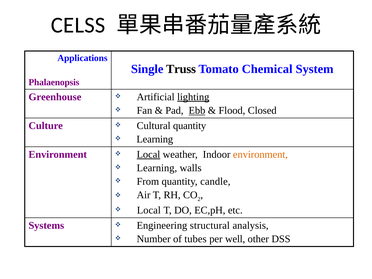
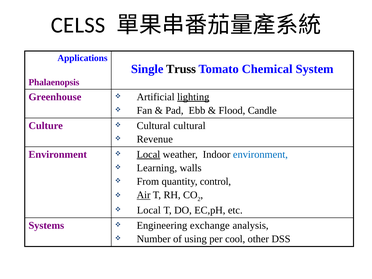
Ebb underline: present -> none (197, 111)
Closed: Closed -> Candle (262, 111)
Cultural quantity: quantity -> cultural (189, 126)
Learning: Learning -> Revenue (155, 139)
environment colour: orange -> blue (260, 154)
candle: candle -> control (215, 182)
Air underline: none -> present (144, 195)
structural: structural -> exchange (210, 225)
tubes: tubes -> using (196, 239)
well: well -> cool (235, 239)
